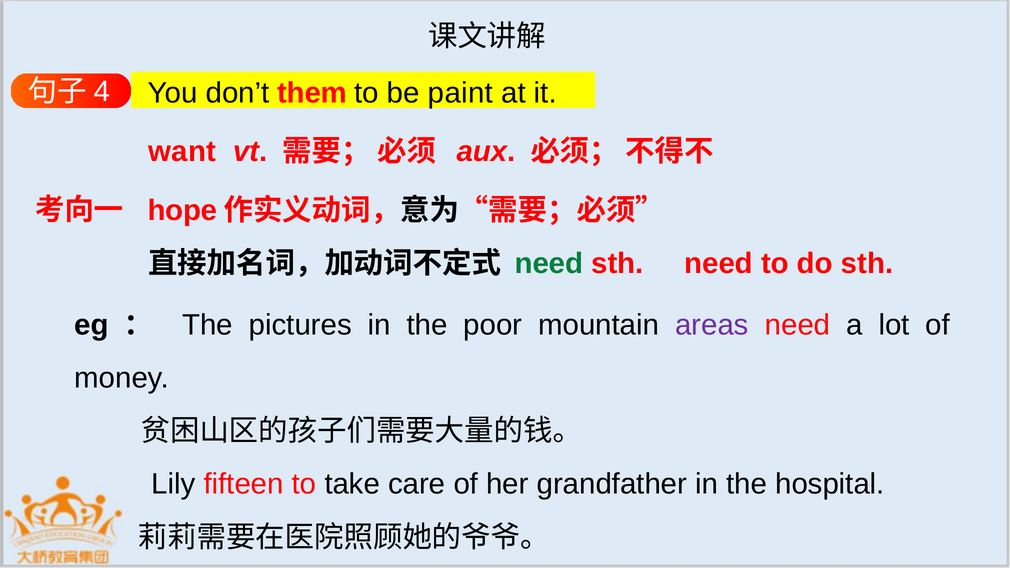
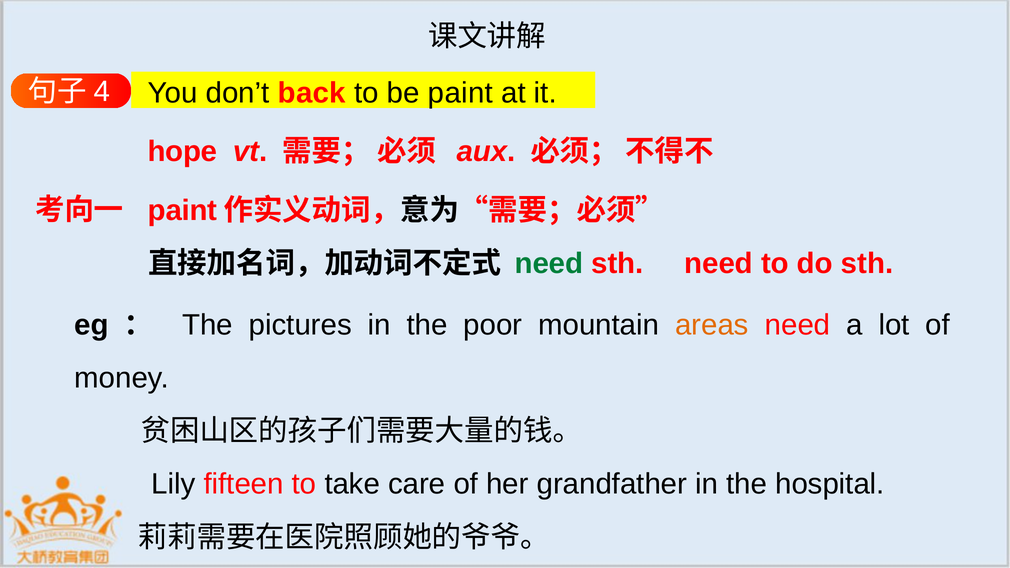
them: them -> back (312, 93)
want: want -> hope (182, 151)
hope: hope -> paint (182, 211)
areas colour: purple -> orange (712, 325)
